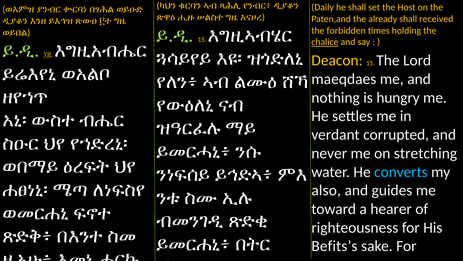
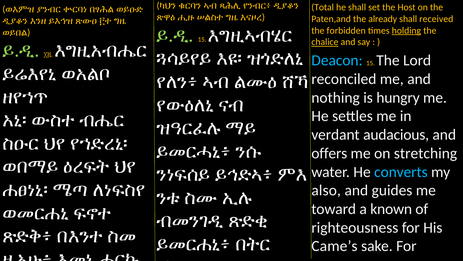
Daily: Daily -> Total (323, 7)
holding underline: none -> present (406, 30)
Deacon colour: yellow -> light blue (337, 60)
maeqdaes: maeqdaes -> reconciled (344, 79)
corrupted: corrupted -> audacious (396, 134)
never: never -> offers (329, 153)
hearer: hearer -> known (391, 209)
Befits’s: Befits’s -> Came’s (334, 246)
